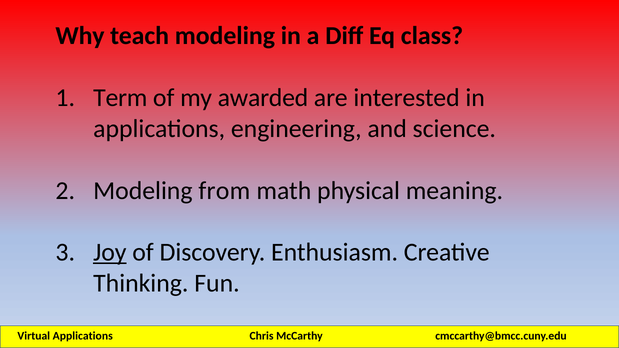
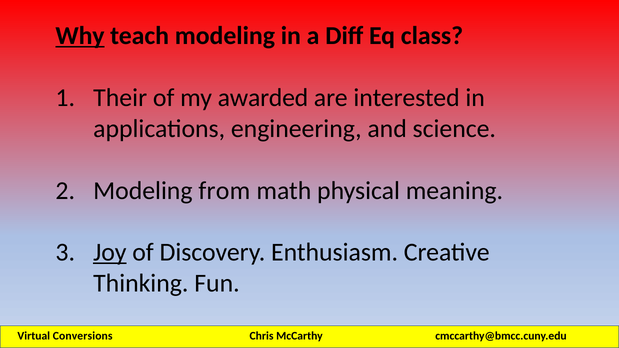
Why underline: none -> present (80, 36)
Term: Term -> Their (120, 98)
Virtual Applications: Applications -> Conversions (83, 336)
